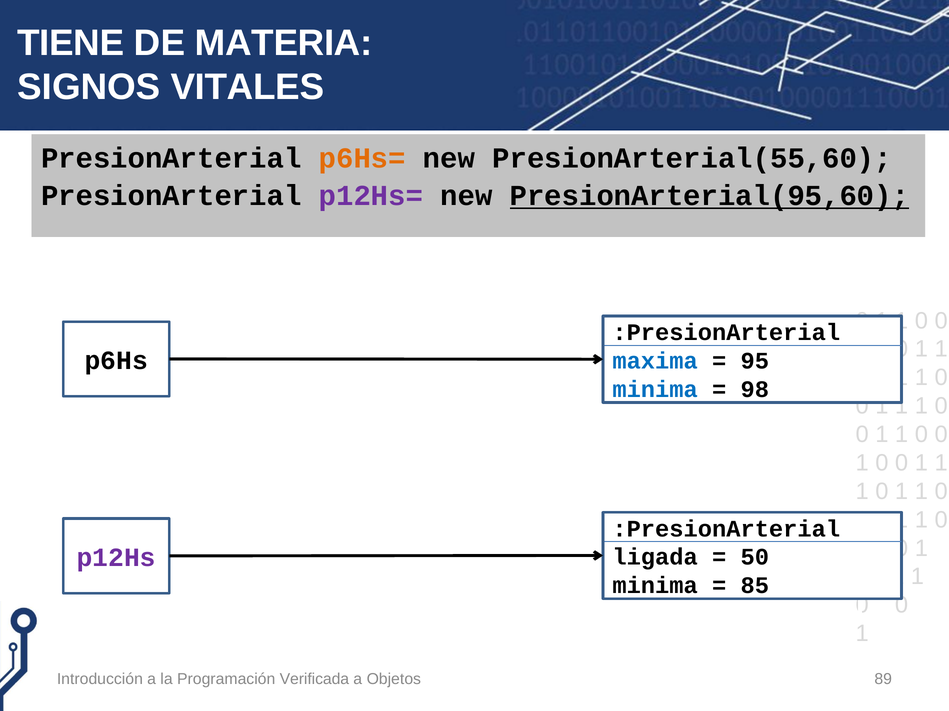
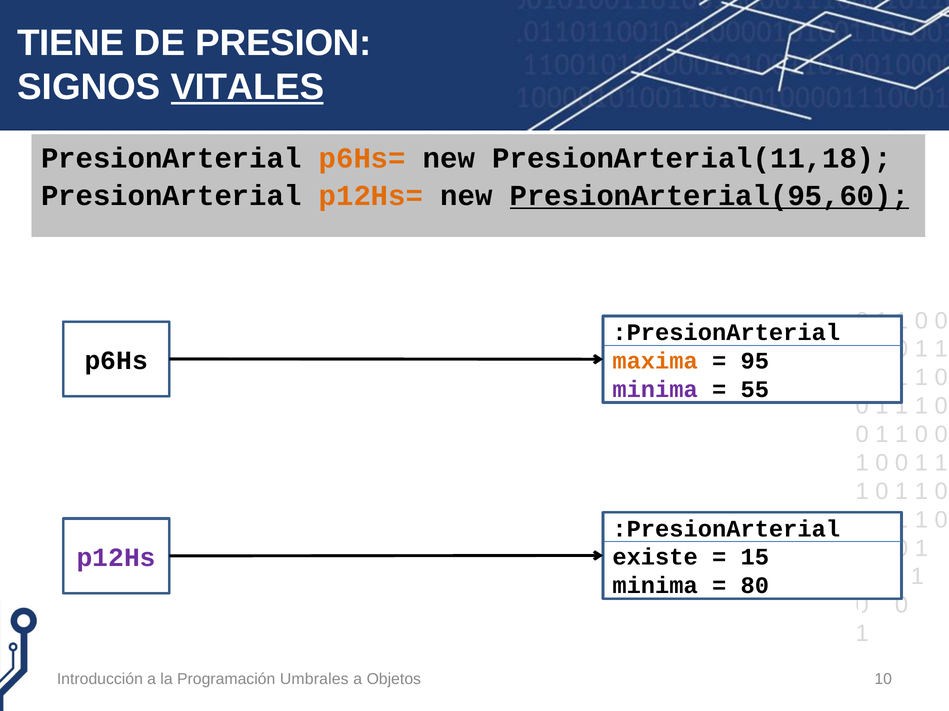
MATERIA: MATERIA -> PRESION (284, 43)
VITALES underline: none -> present (247, 87)
PresionArterial(55,60: PresionArterial(55,60 -> PresionArterial(11,18 (692, 159)
p12Hs= colour: purple -> orange (371, 196)
maxima colour: blue -> orange (655, 361)
minima colour: blue -> purple (655, 390)
98: 98 -> 55 (755, 390)
ligada: ligada -> existe (655, 558)
50: 50 -> 15 (755, 558)
85: 85 -> 80 (755, 586)
Verificada: Verificada -> Umbrales (314, 680)
89: 89 -> 10 (883, 680)
